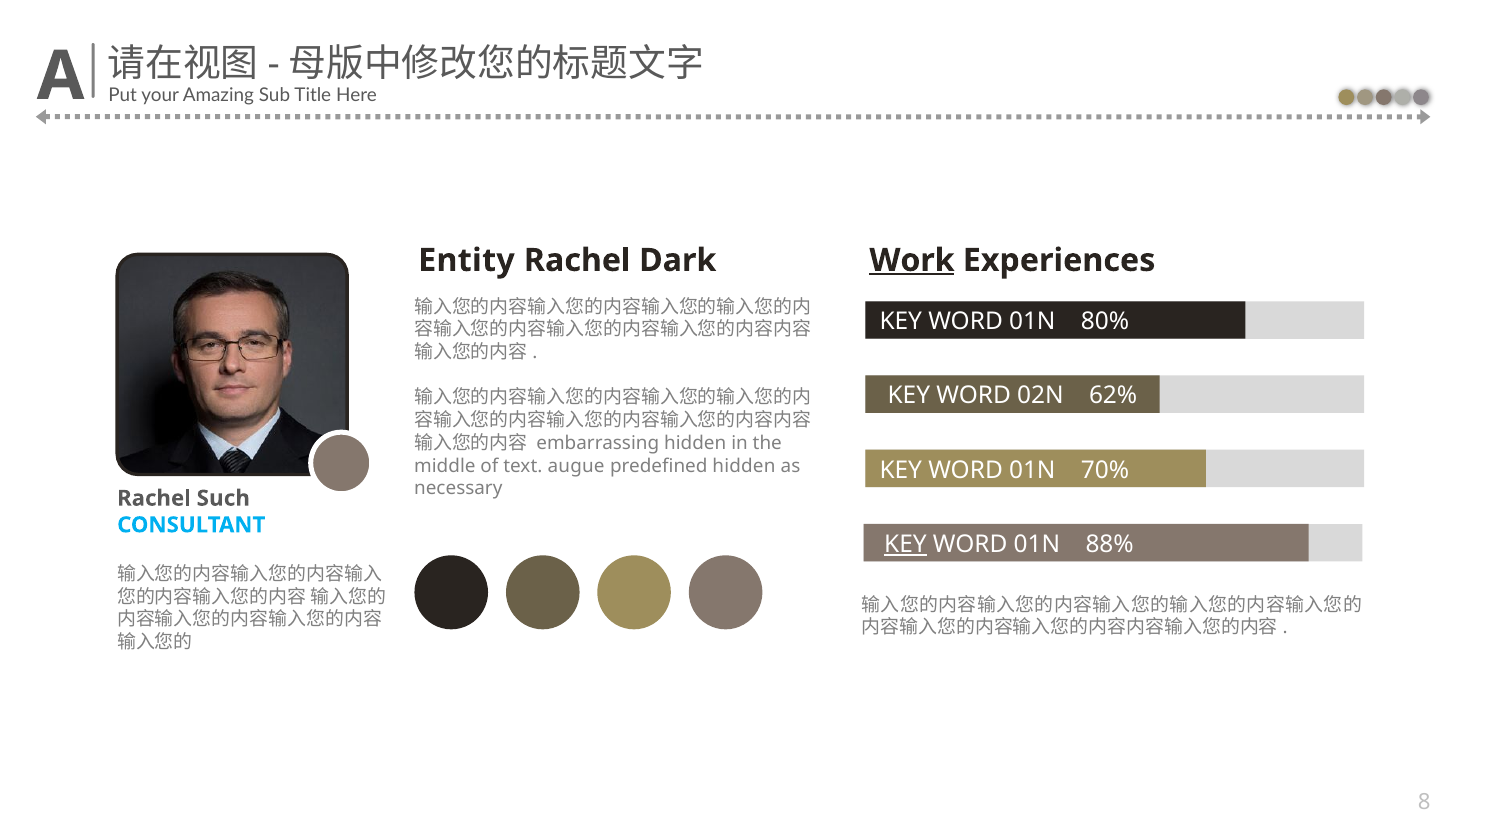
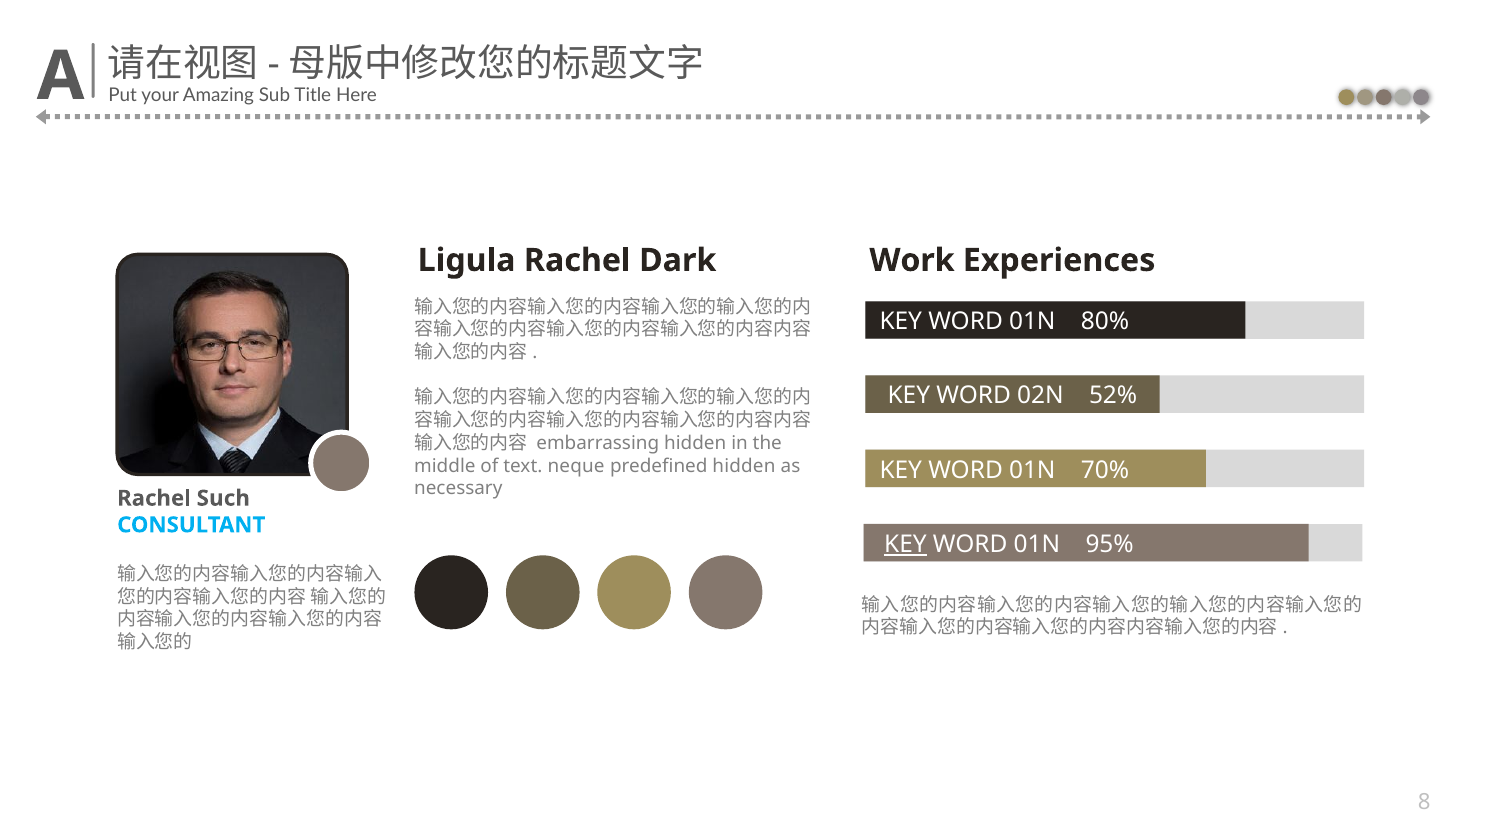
Entity: Entity -> Ligula (467, 260)
Work underline: present -> none (912, 260)
62%: 62% -> 52% (1113, 396)
augue: augue -> neque (576, 466)
88%: 88% -> 95% (1110, 544)
